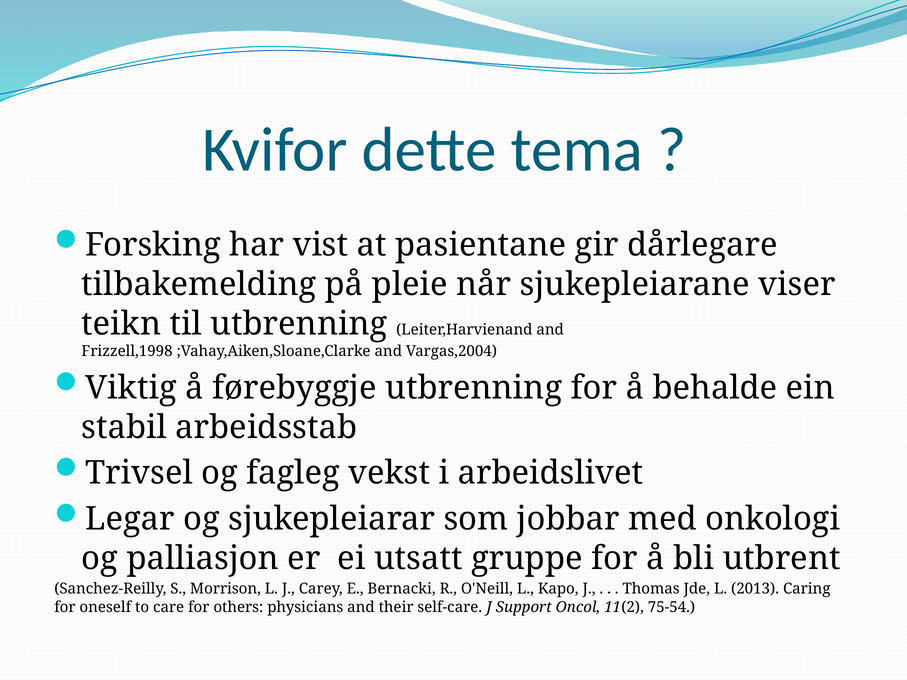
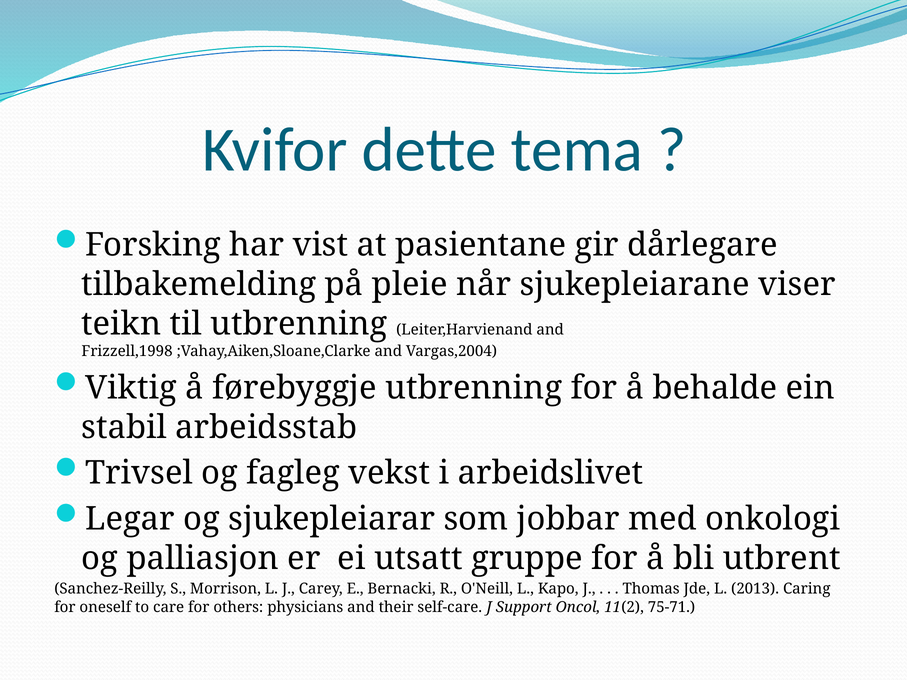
75-54: 75-54 -> 75-71 (672, 607)
